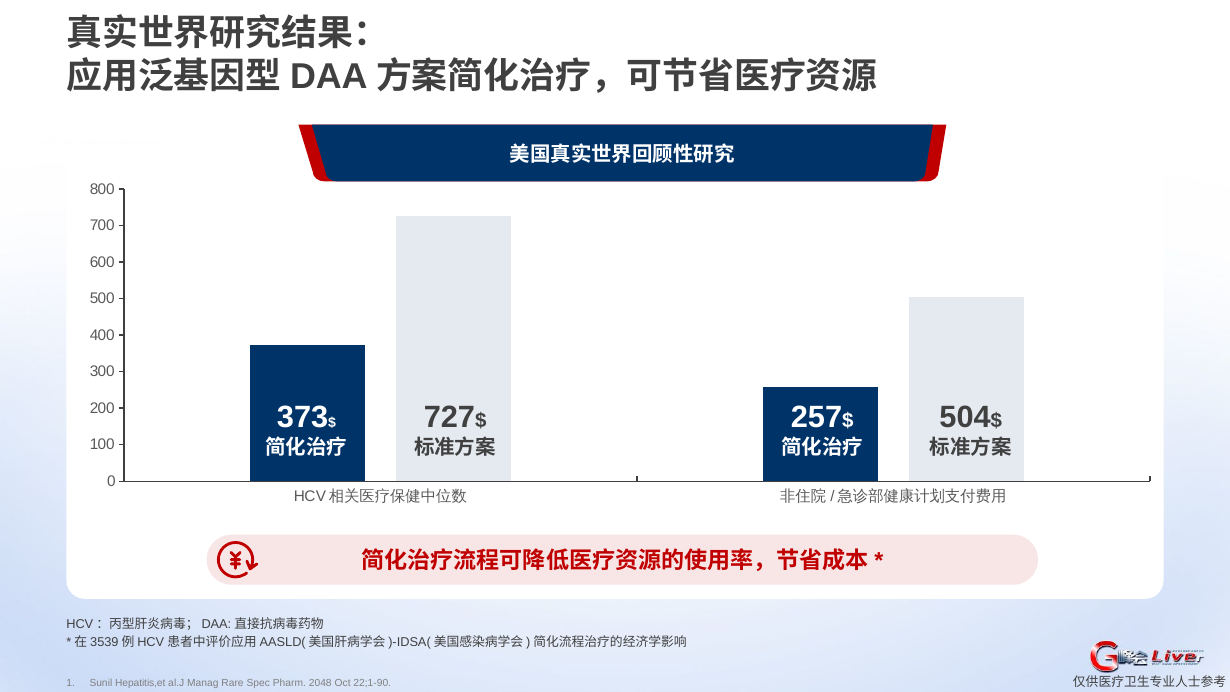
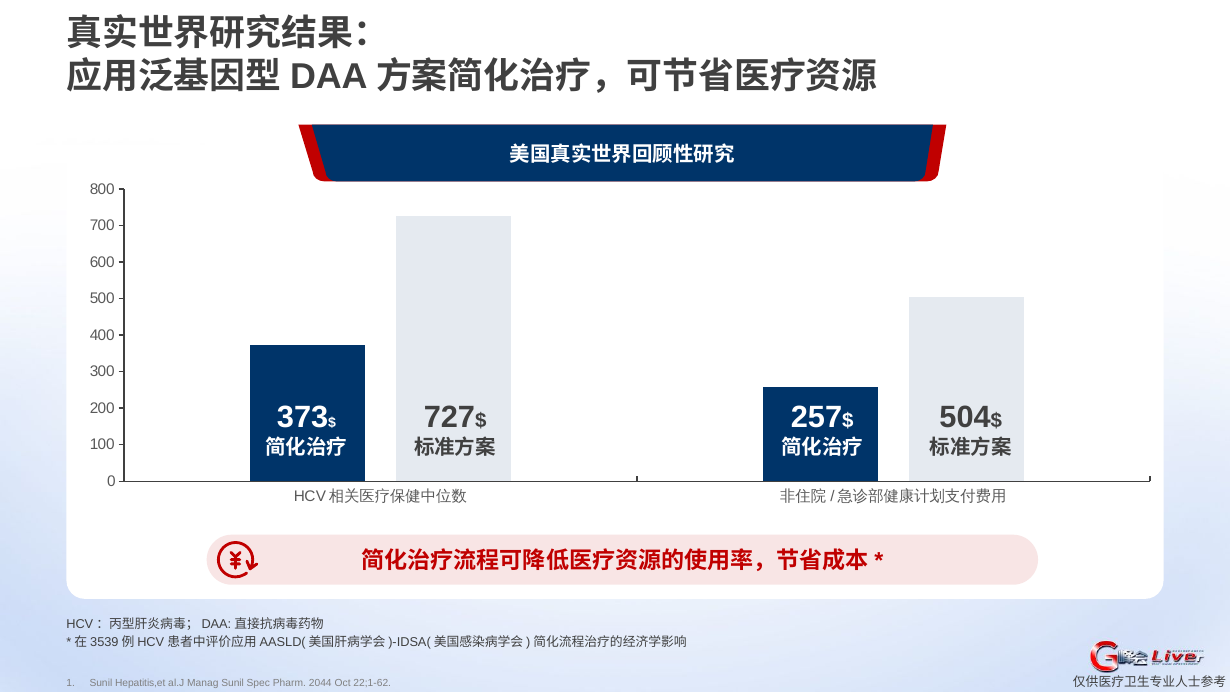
Manag Rare: Rare -> Sunil (233, 683)
2048: 2048 -> 2044 (320, 683)
22;1-90: 22;1-90 -> 22;1-62 (372, 683)
